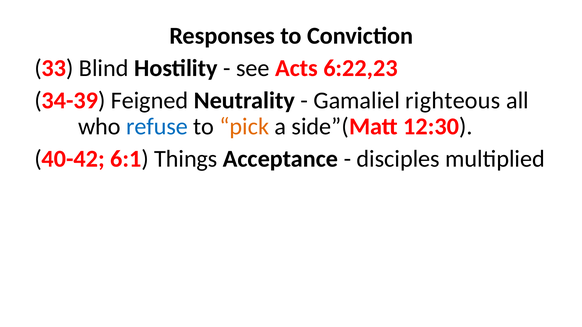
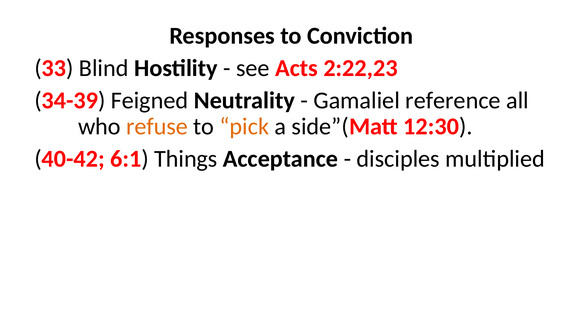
6:22,23: 6:22,23 -> 2:22,23 (361, 68)
righteous: righteous -> reference (453, 101)
refuse colour: blue -> orange (157, 127)
